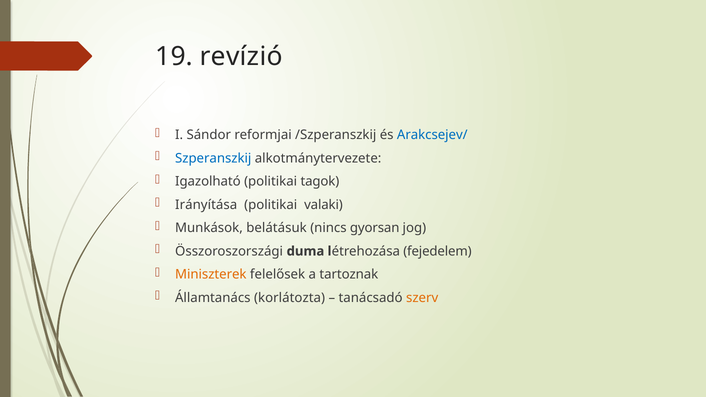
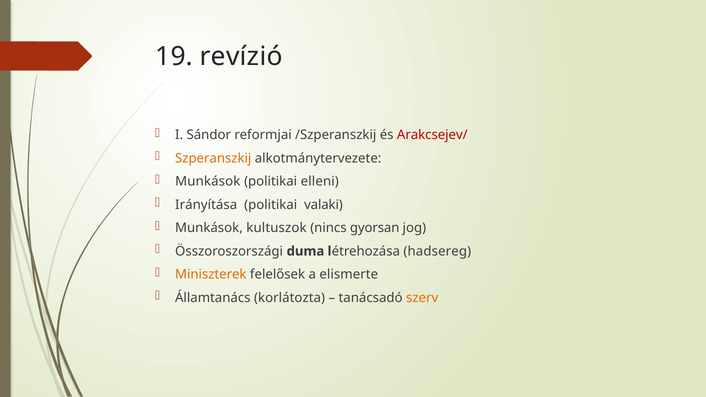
Arakcsejev/ colour: blue -> red (432, 135)
Szperanszkij colour: blue -> orange (213, 158)
Igazolható: Igazolható -> Munkások (208, 182)
tagok: tagok -> elleni (320, 182)
belátásuk: belátásuk -> kultuszok (276, 228)
fejedelem: fejedelem -> hadsereg (437, 251)
tartoznak: tartoznak -> elismerte (349, 275)
